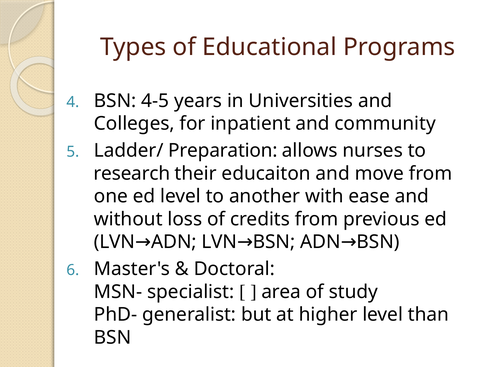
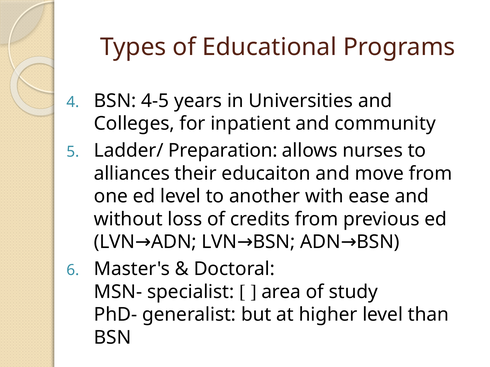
research: research -> alliances (132, 174)
